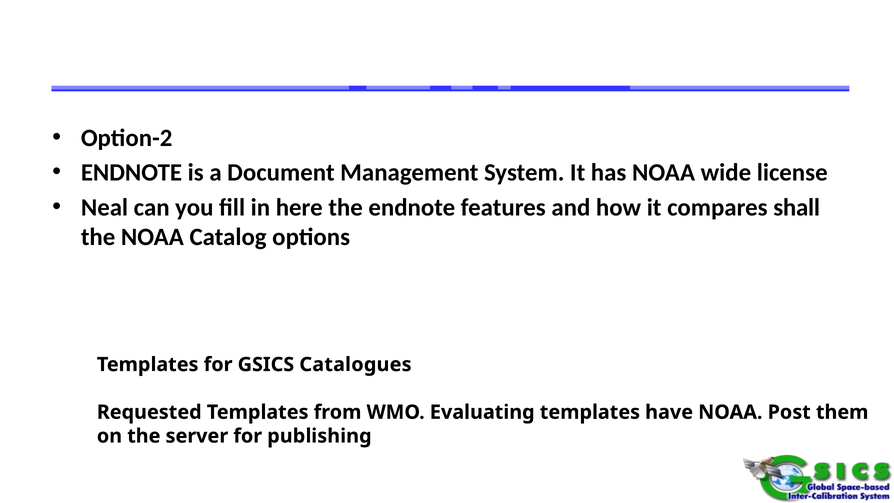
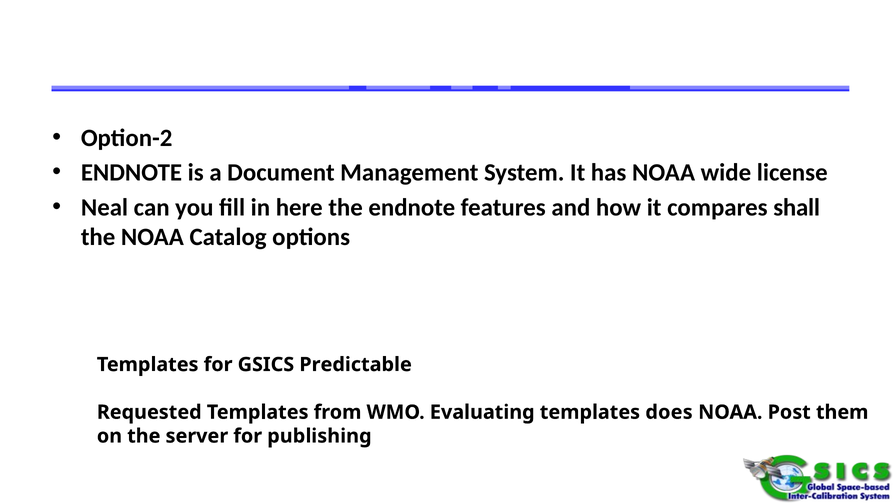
Catalogues: Catalogues -> Predictable (356, 364)
have: have -> does (669, 412)
